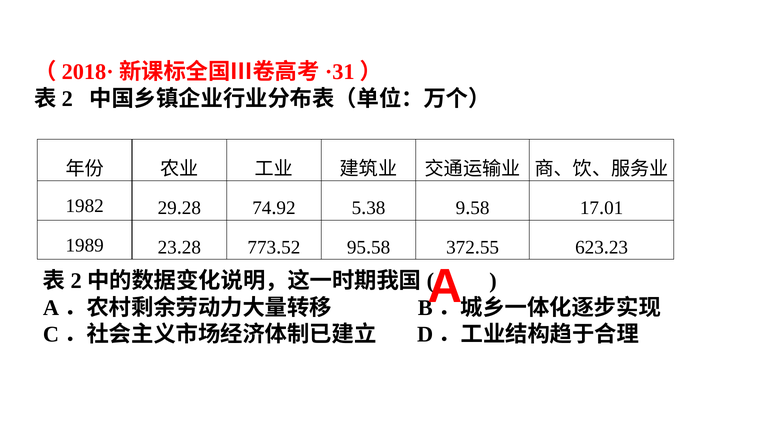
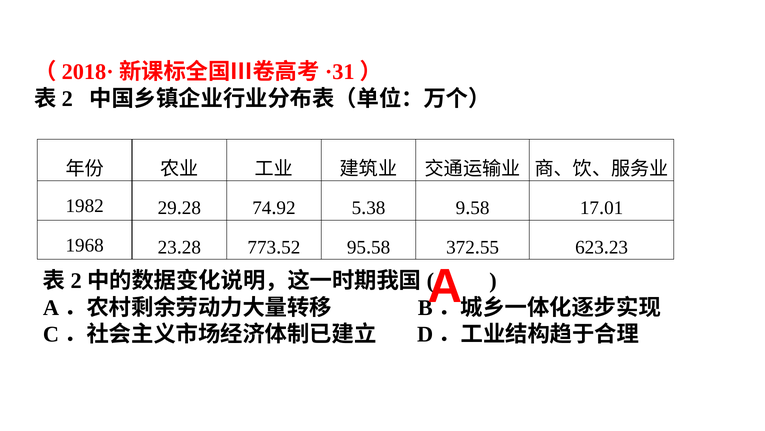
1989: 1989 -> 1968 (85, 245)
